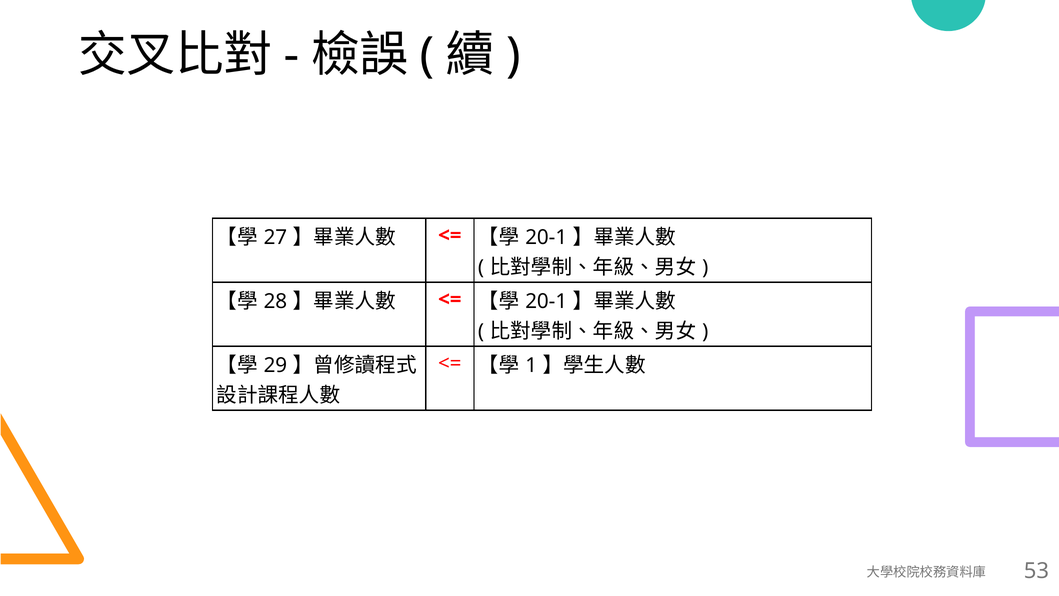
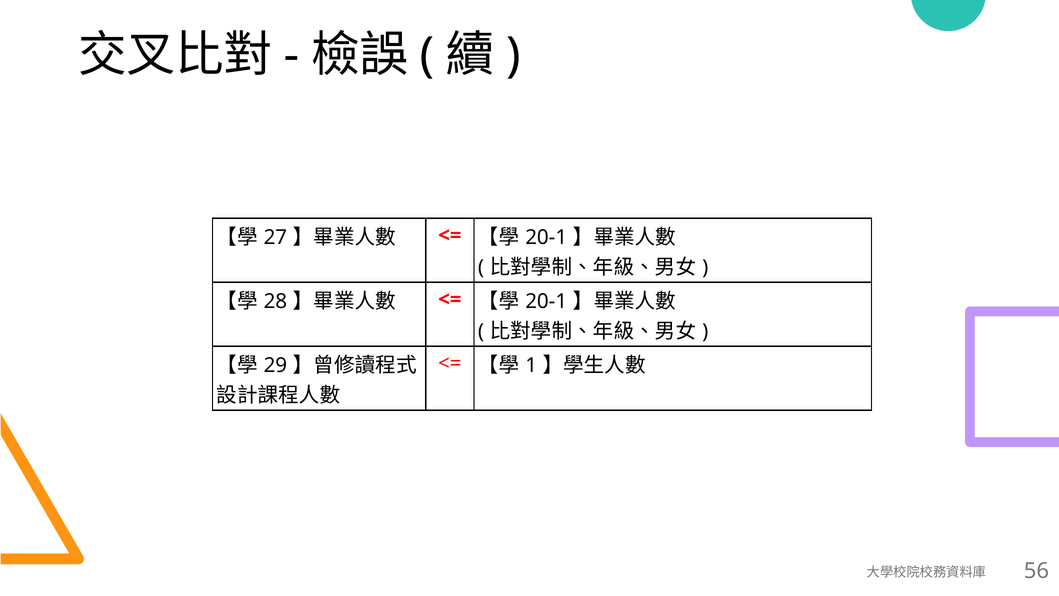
53: 53 -> 56 (1036, 571)
